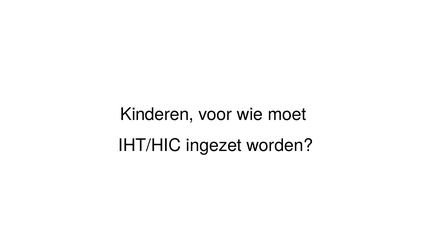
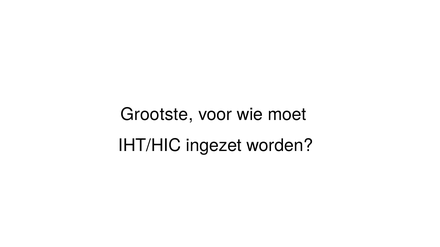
Kinderen: Kinderen -> Grootste (157, 115)
